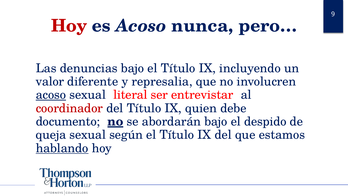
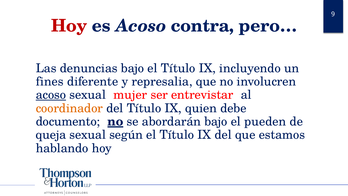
nunca: nunca -> contra (203, 26)
valor: valor -> fines (50, 81)
literal: literal -> mujer (130, 95)
coordinador colour: red -> orange (69, 108)
despido: despido -> pueden (265, 121)
hablando underline: present -> none (62, 148)
